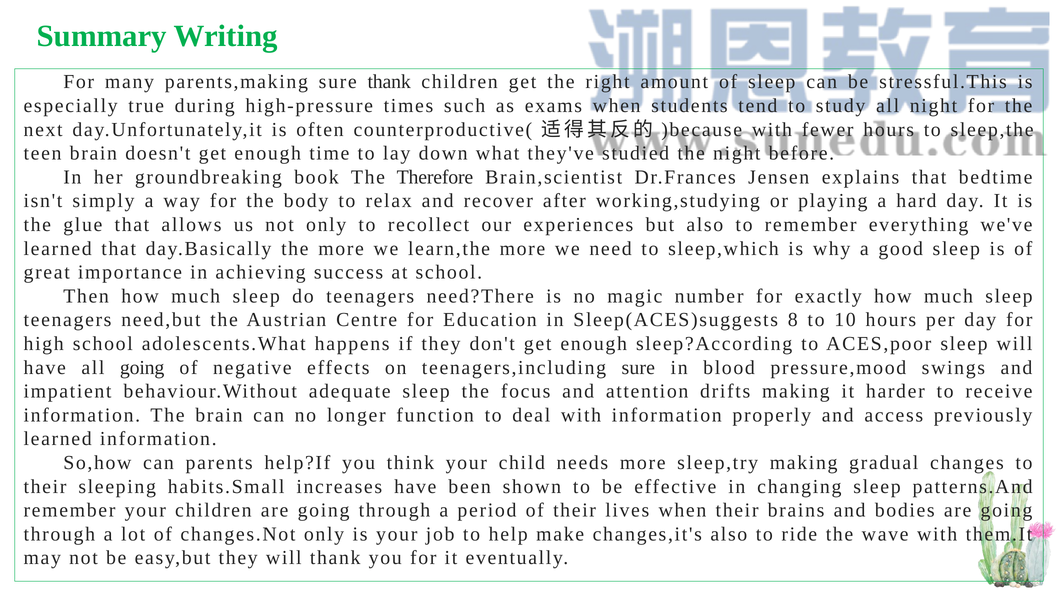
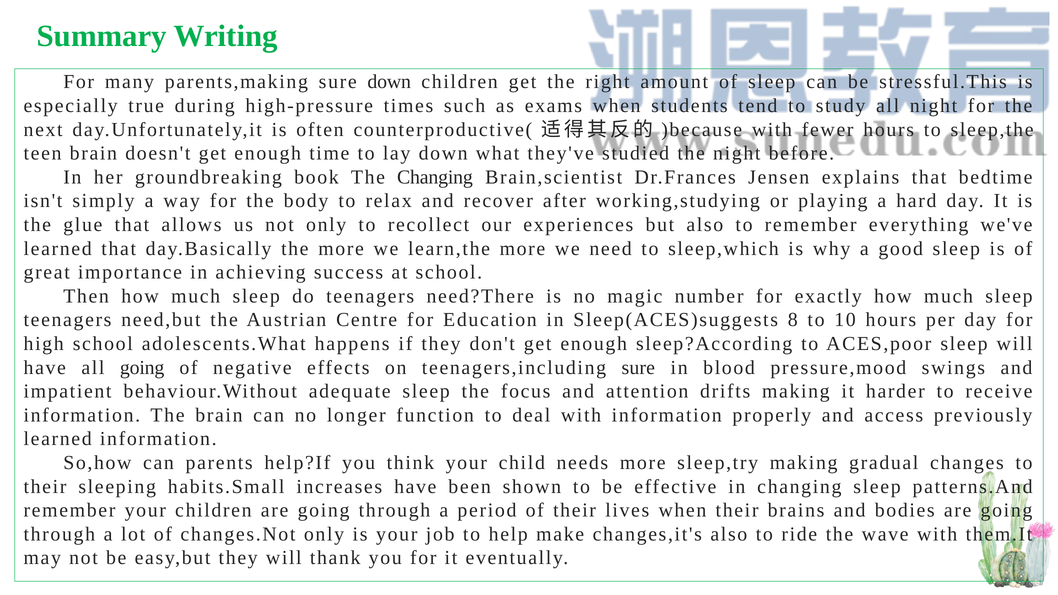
sure thank: thank -> down (389, 82)
The Therefore: Therefore -> Changing (435, 177)
